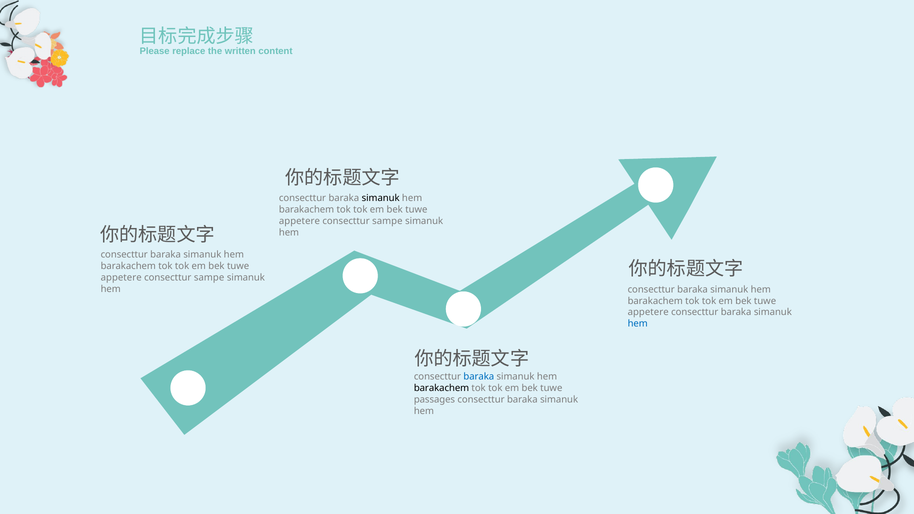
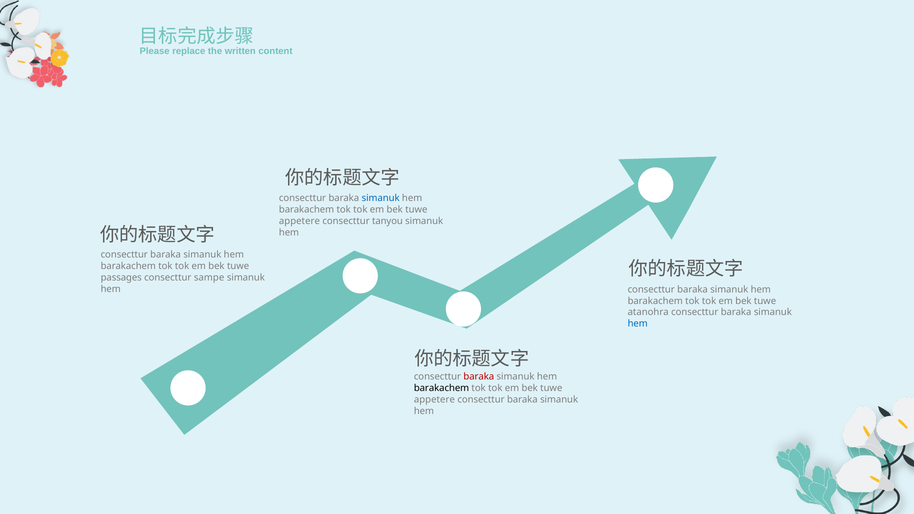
simanuk colour: black -> blue (381, 198)
sampe: sampe -> tanyou (387, 221)
appetere: appetere -> passages (121, 278)
appetere: appetere -> atanohra (648, 312)
baraka colour: blue -> red (479, 377)
passages: passages -> appetere (434, 400)
